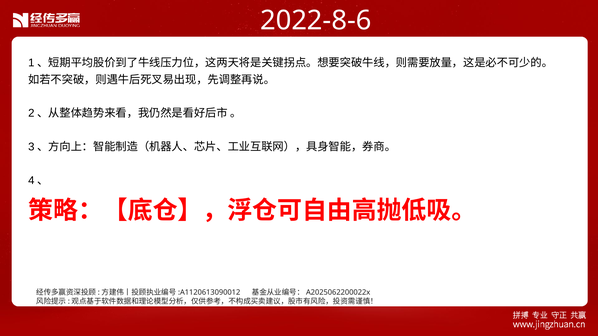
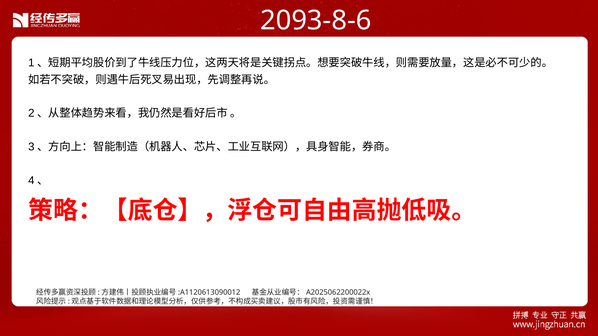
2022-8-6: 2022-8-6 -> 2093-8-6 (316, 21)
